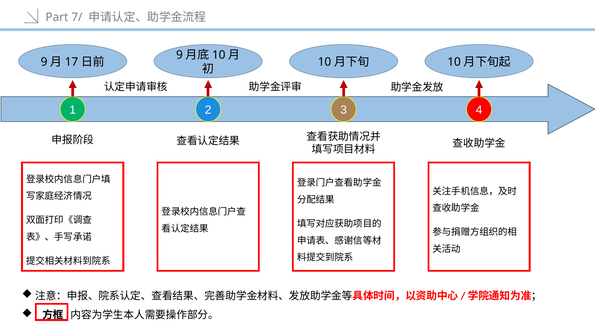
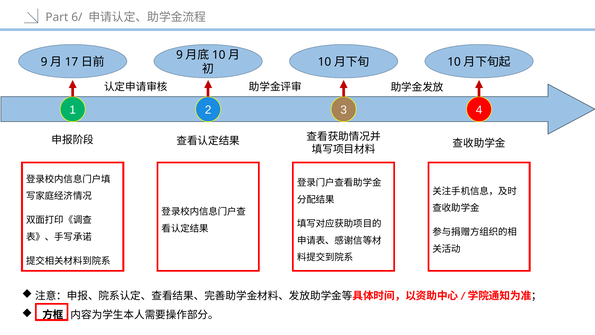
7/: 7/ -> 6/ (77, 17)
